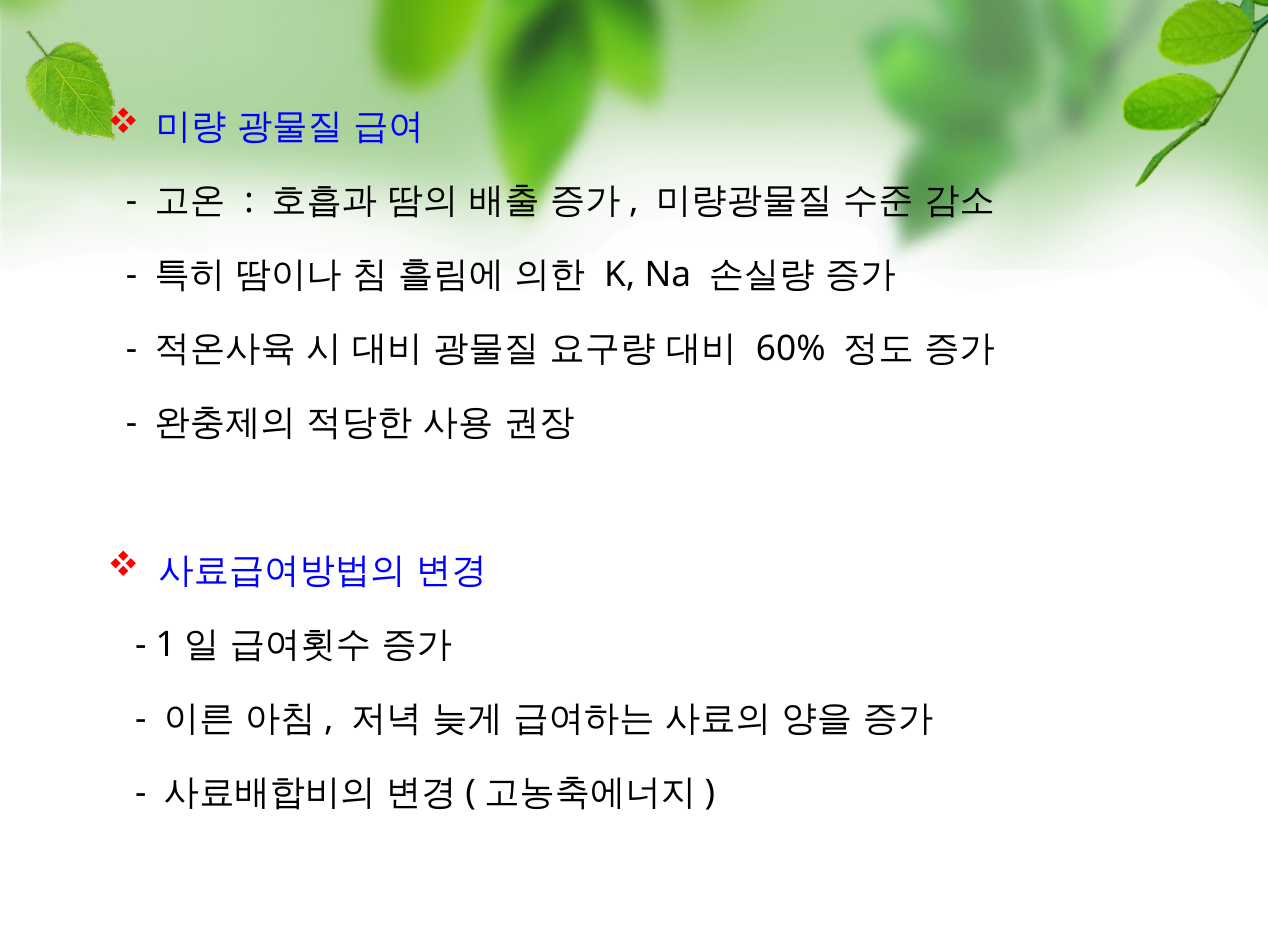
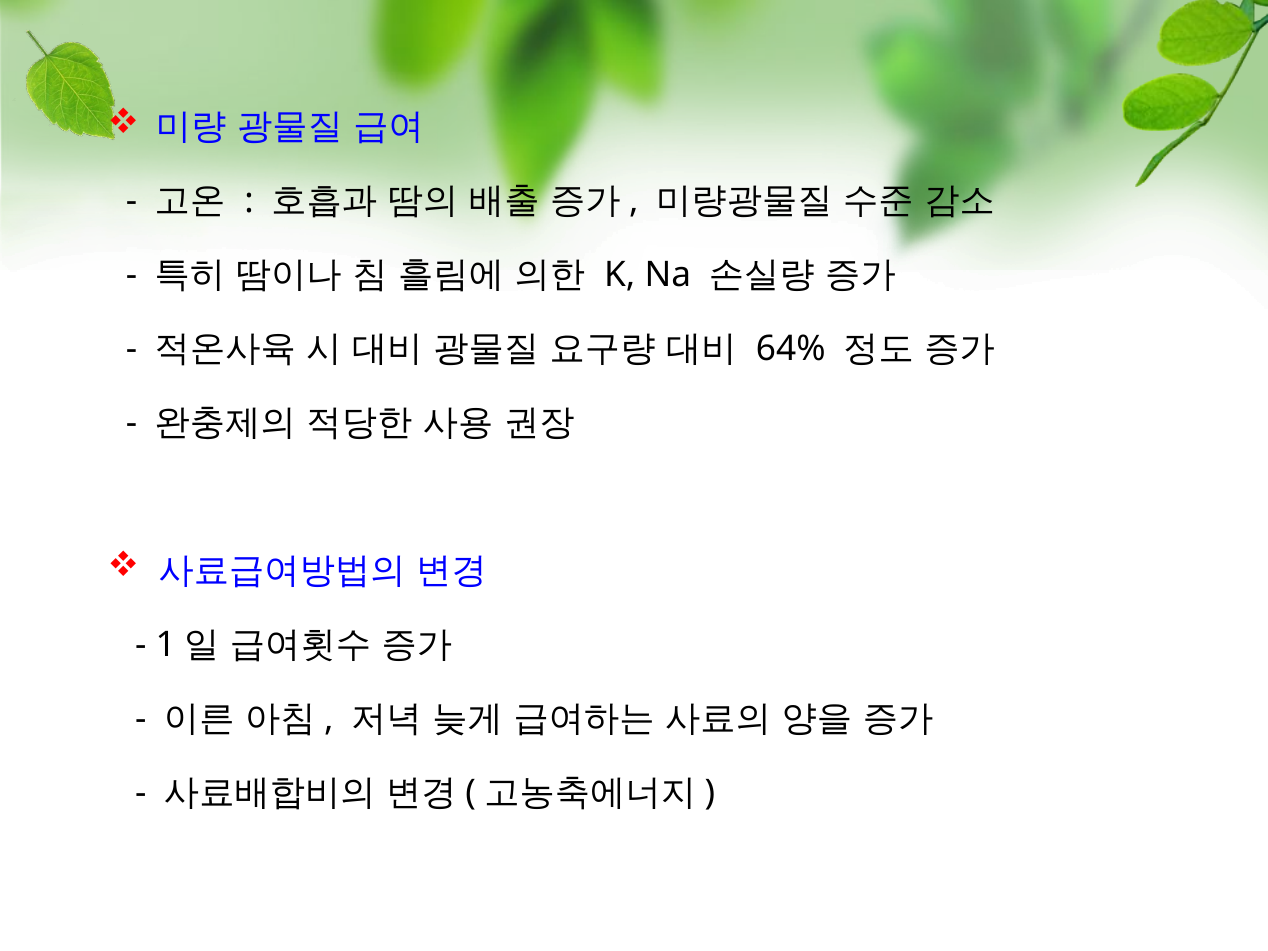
60%: 60% -> 64% (791, 349)
